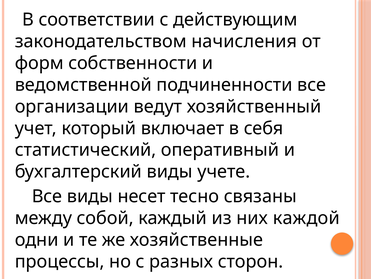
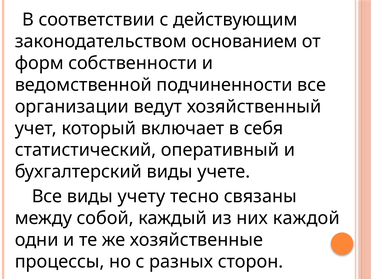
начисления: начисления -> основанием (244, 41)
несет: несет -> учету (141, 196)
